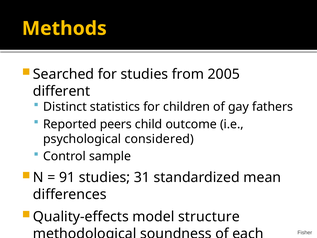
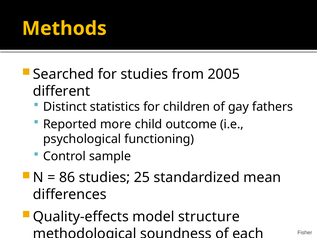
peers: peers -> more (116, 124)
considered: considered -> functioning (159, 139)
91: 91 -> 86 (67, 177)
31: 31 -> 25 (142, 177)
